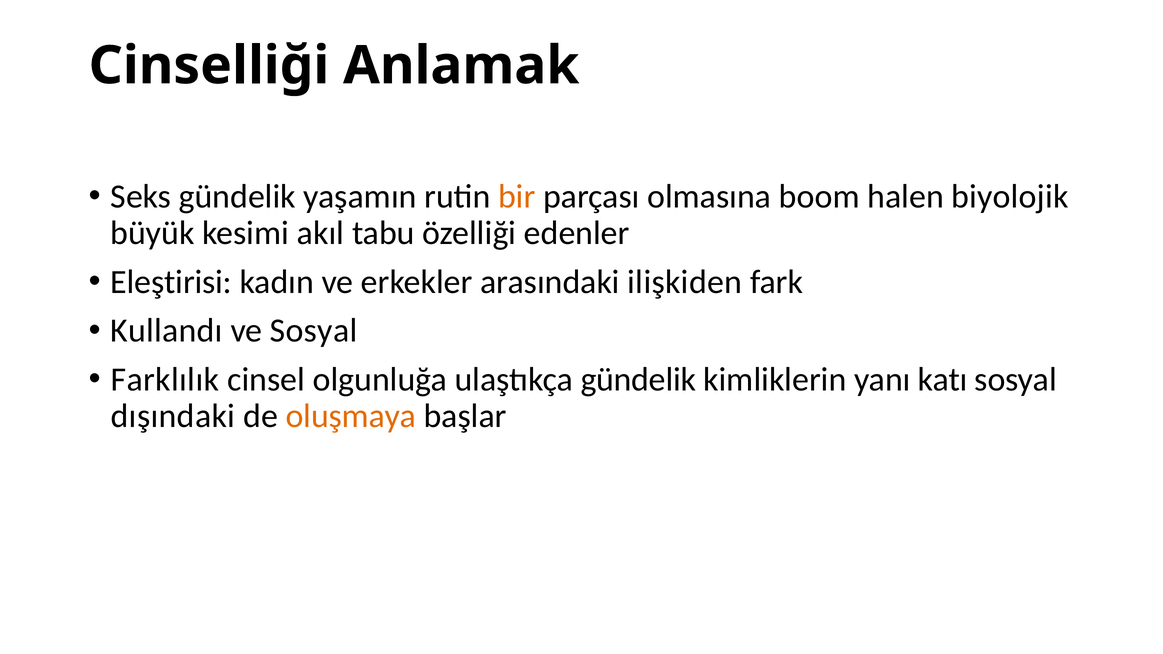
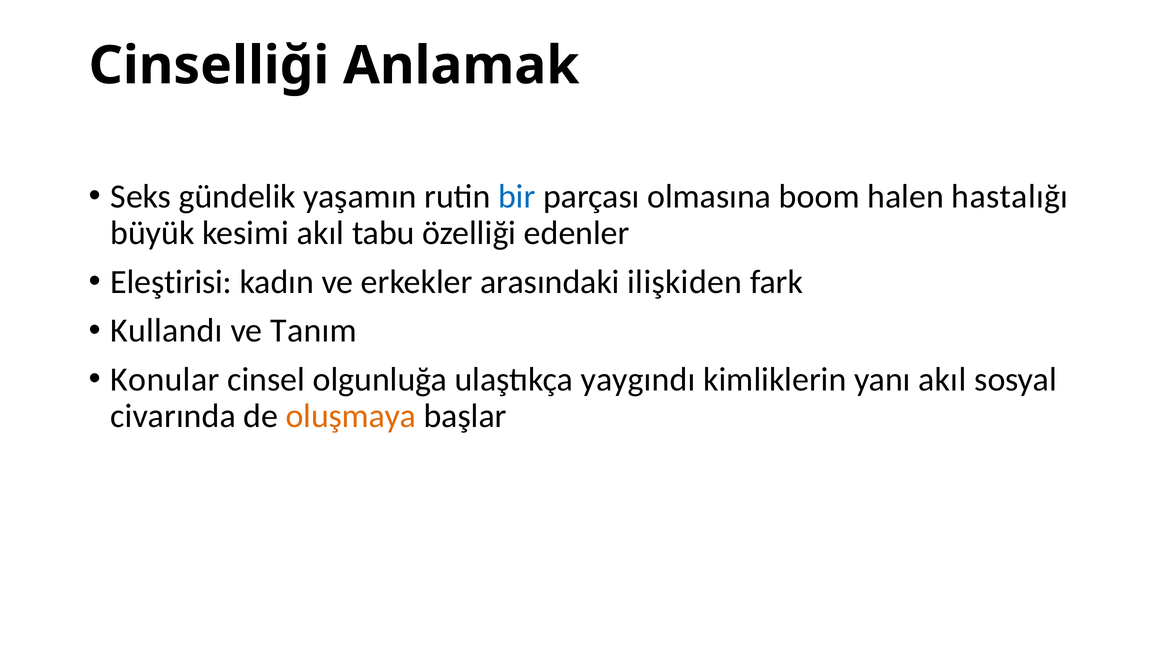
bir colour: orange -> blue (517, 197)
biyolojik: biyolojik -> hastalığı (1010, 197)
ve Sosyal: Sosyal -> Tanım (314, 331)
Farklılık: Farklılık -> Konular (165, 380)
ulaştıkça gündelik: gündelik -> yaygındı (638, 380)
yanı katı: katı -> akıl (942, 380)
dışındaki: dışındaki -> civarında (173, 416)
